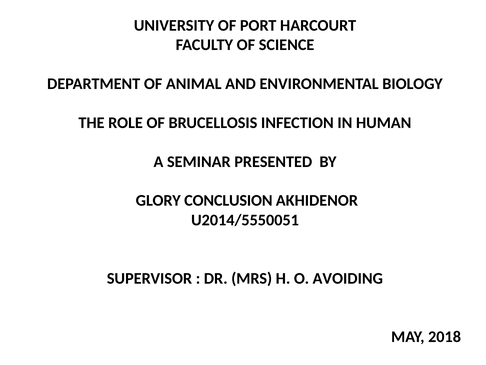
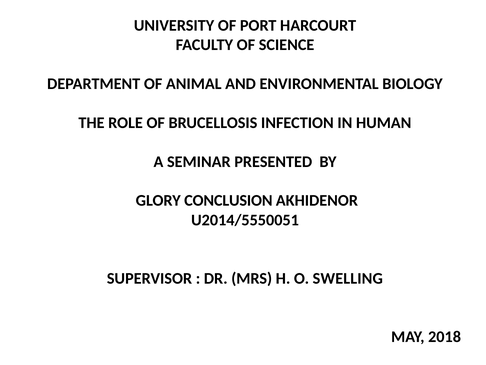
AVOIDING: AVOIDING -> SWELLING (348, 278)
